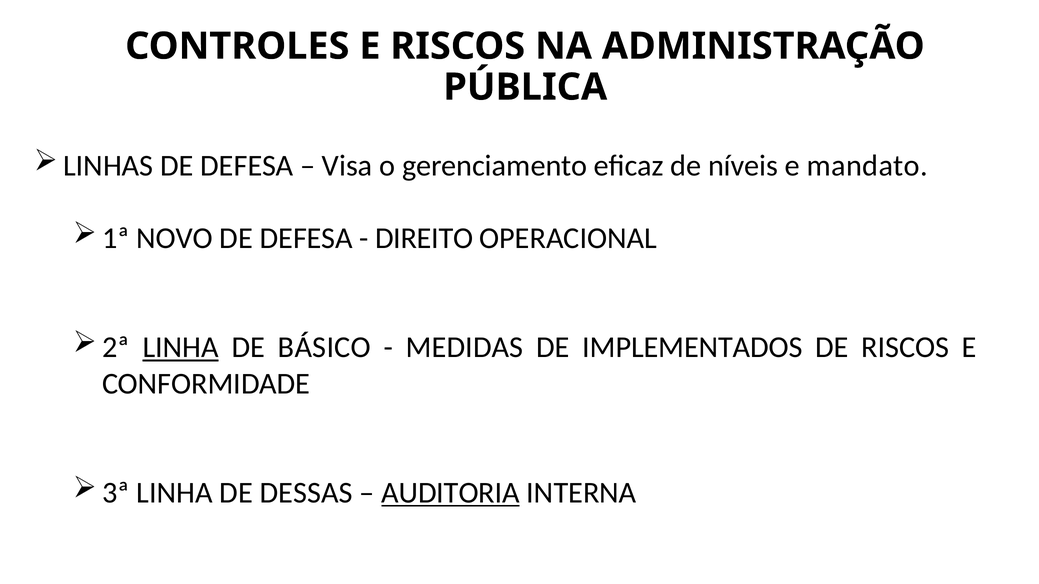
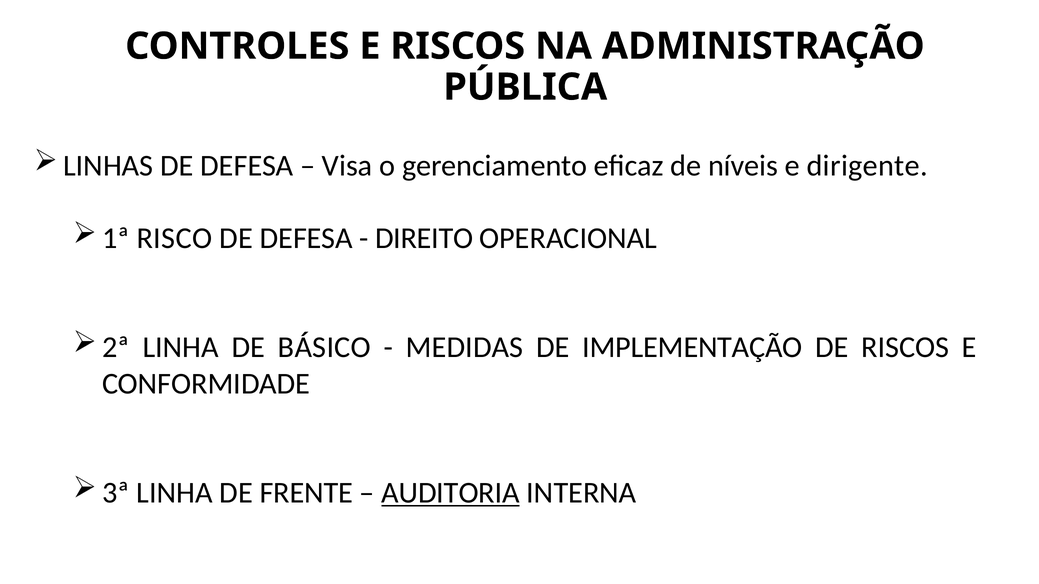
mandato: mandato -> dirigente (867, 166)
NOVO: NOVO -> RISCO (174, 238)
LINHA underline: present -> none (181, 348)
IMPLEMENTADOS: IMPLEMENTADOS -> IMPLEMENTAÇÃO (692, 348)
DESSAS: DESSAS -> FRENTE (306, 493)
